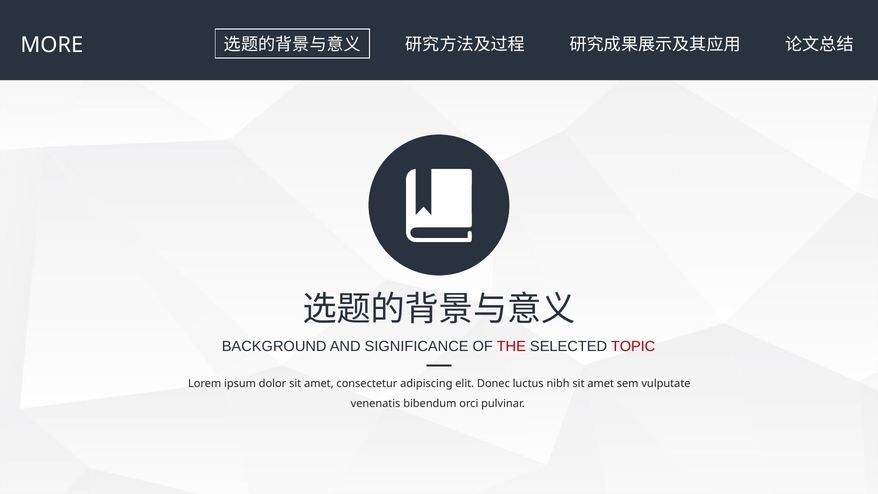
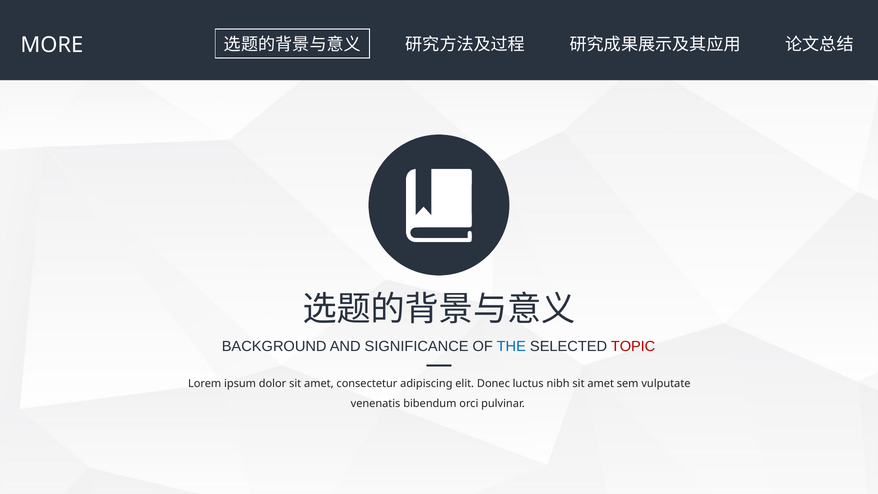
THE colour: red -> blue (511, 346)
